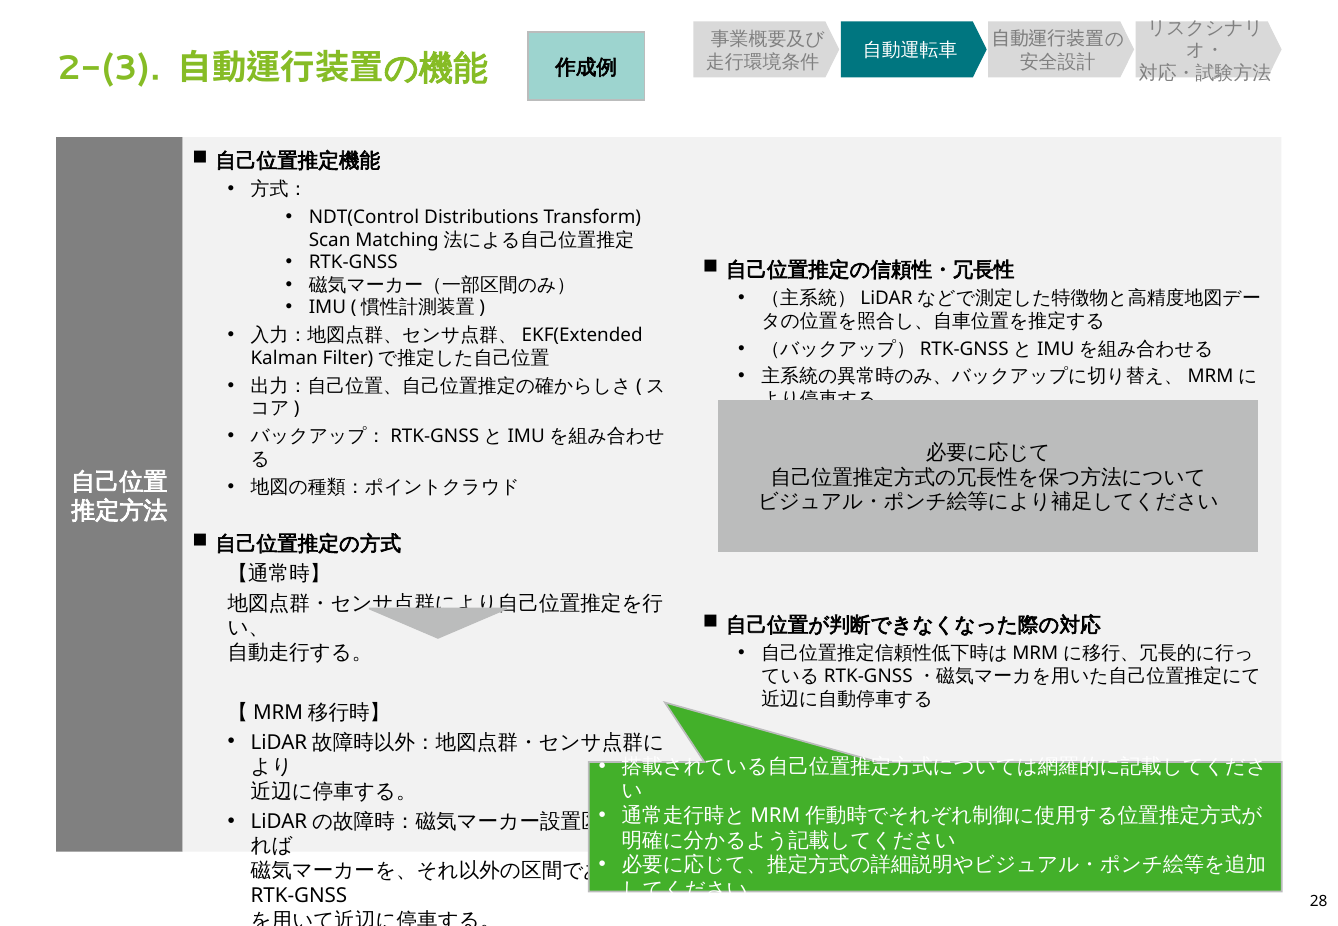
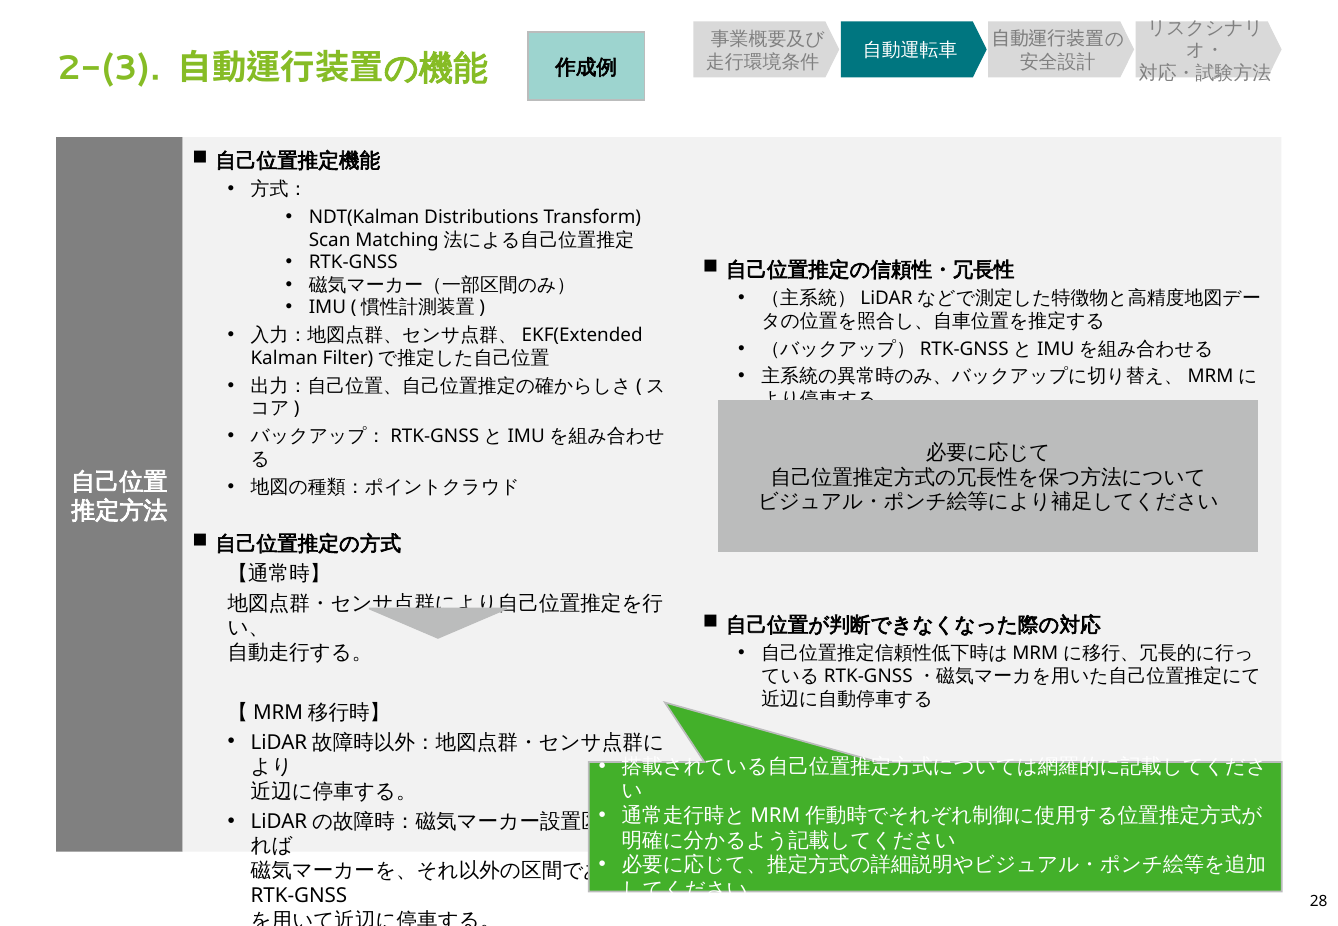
NDT(Control: NDT(Control -> NDT(Kalman (364, 217)
